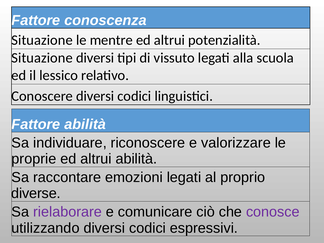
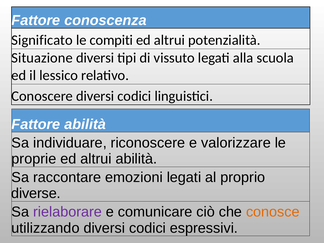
Situazione: Situazione -> Significato (42, 40)
mentre: mentre -> compiti (111, 40)
conosce colour: purple -> orange (273, 212)
